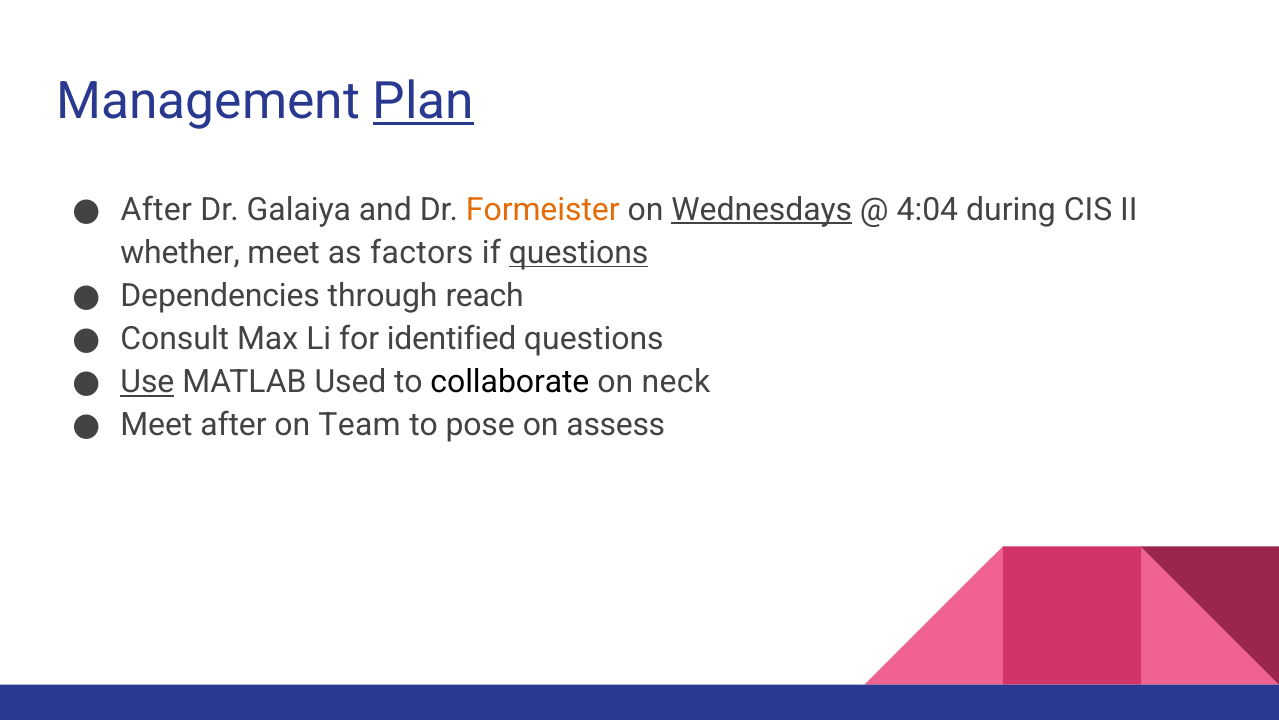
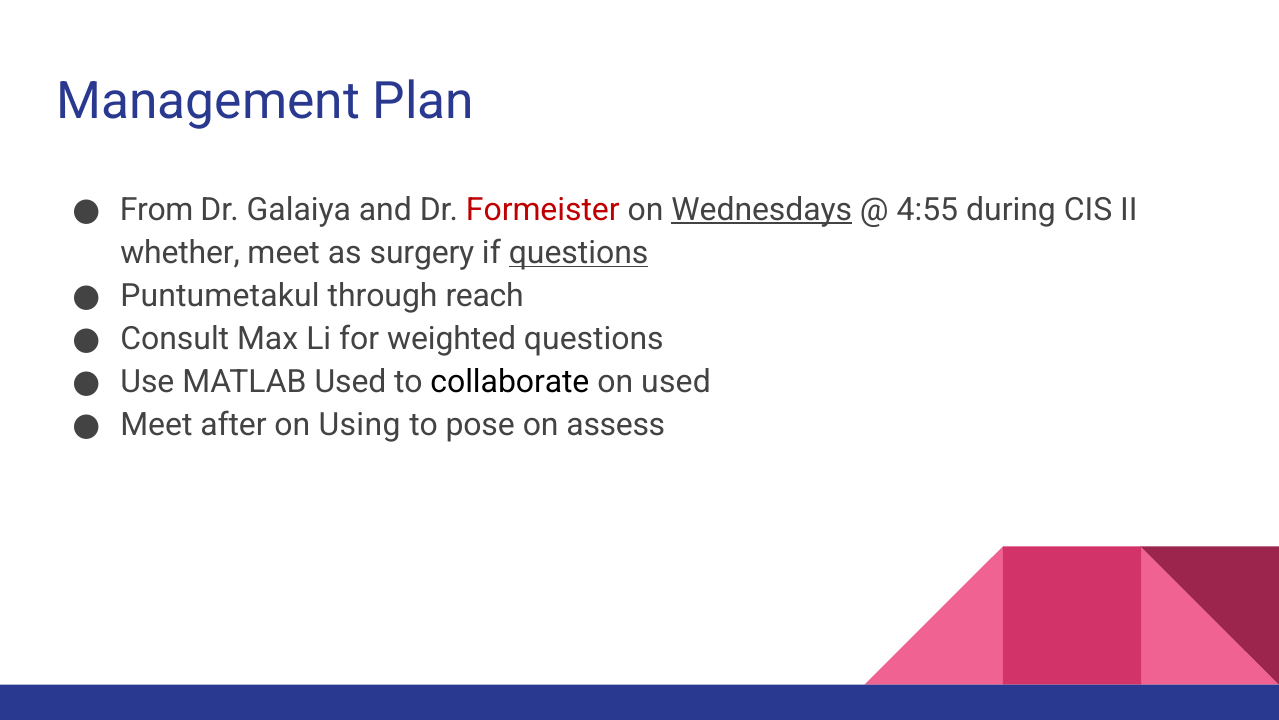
Plan underline: present -> none (423, 101)
After: After -> From (157, 209)
Formeister colour: orange -> red (543, 209)
4:04: 4:04 -> 4:55 (927, 209)
factors: factors -> surgery (422, 253)
Dependencies: Dependencies -> Puntumetakul (220, 296)
identified: identified -> weighted (452, 339)
Use underline: present -> none (147, 382)
on neck: neck -> used (676, 382)
Team: Team -> Using (360, 425)
